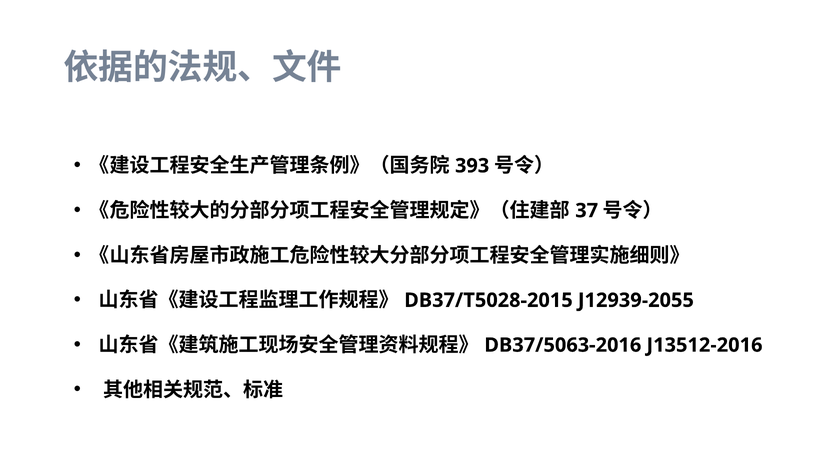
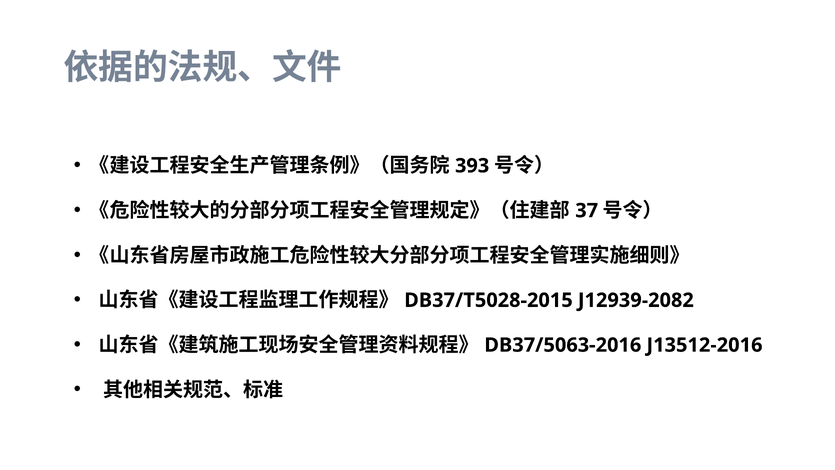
J12939-2055: J12939-2055 -> J12939-2082 (636, 300)
